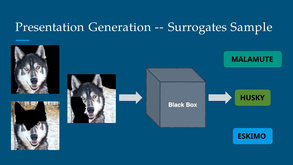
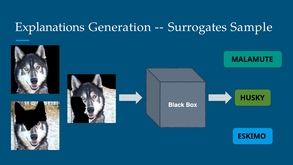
Presentation: Presentation -> Explanations (50, 27)
